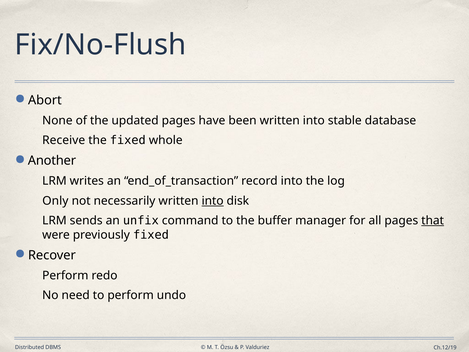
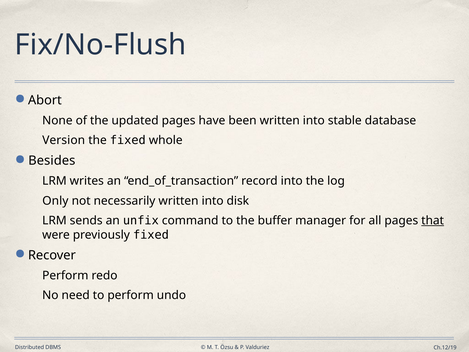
Receive: Receive -> Version (64, 140)
Another: Another -> Besides (52, 161)
into underline: present -> none (213, 201)
